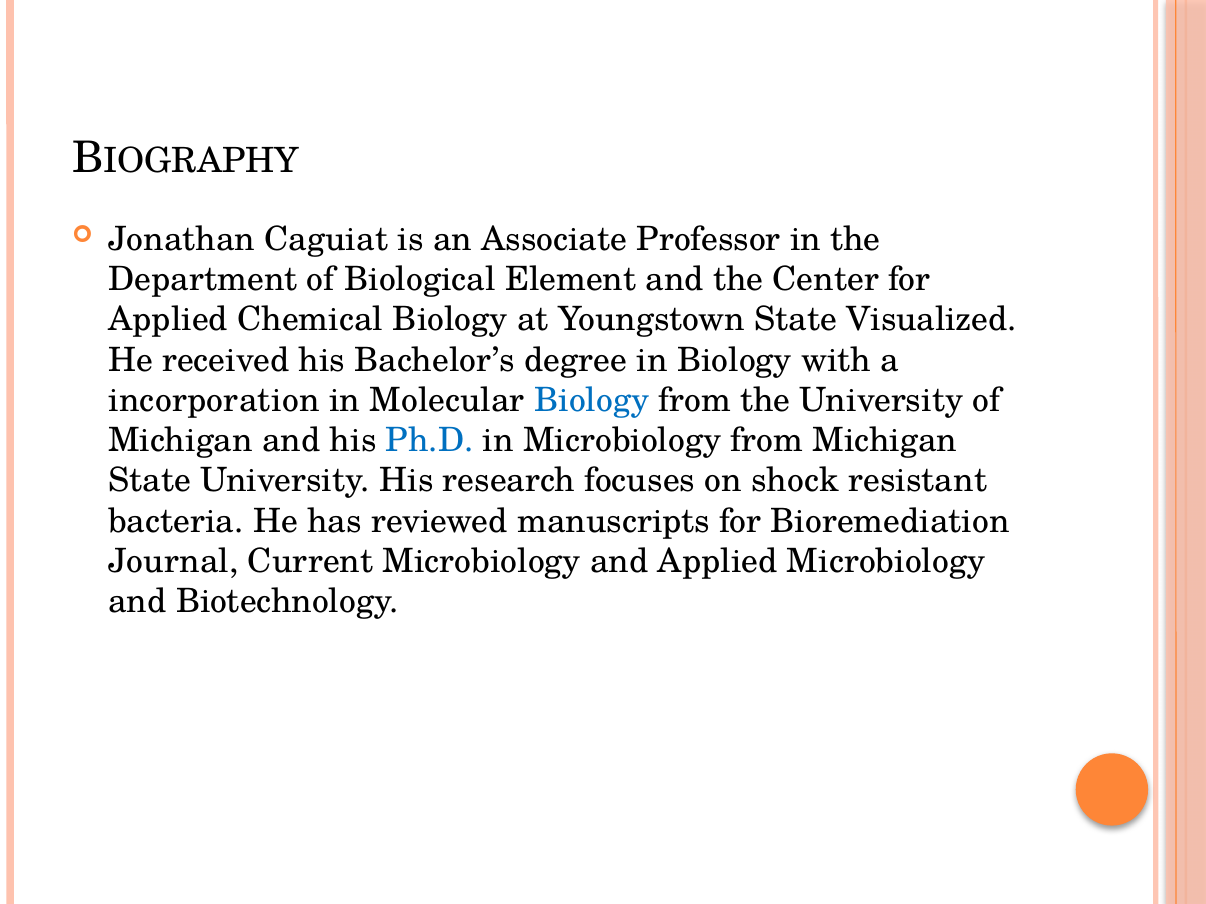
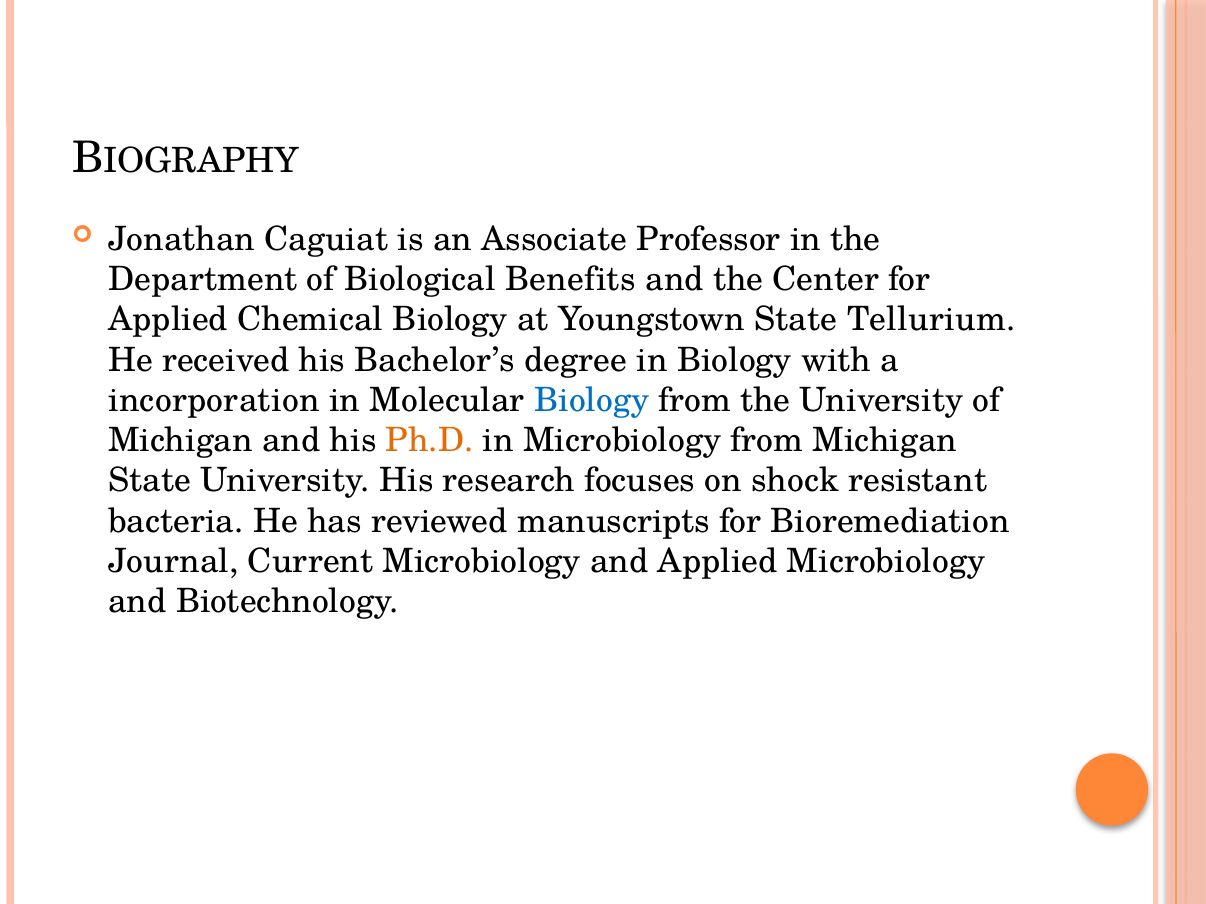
Element: Element -> Benefits (571, 280)
Visualized: Visualized -> Tellurium (932, 320)
Ph.D colour: blue -> orange (430, 441)
